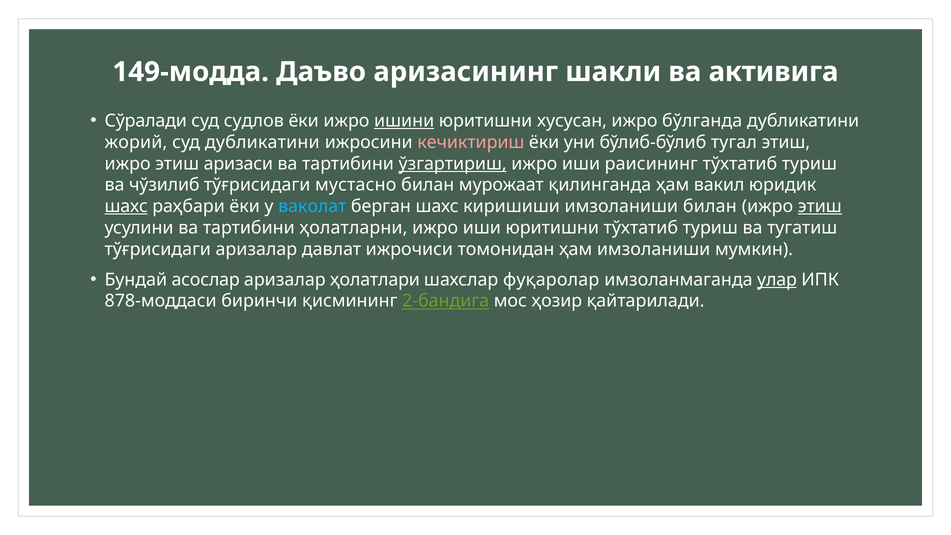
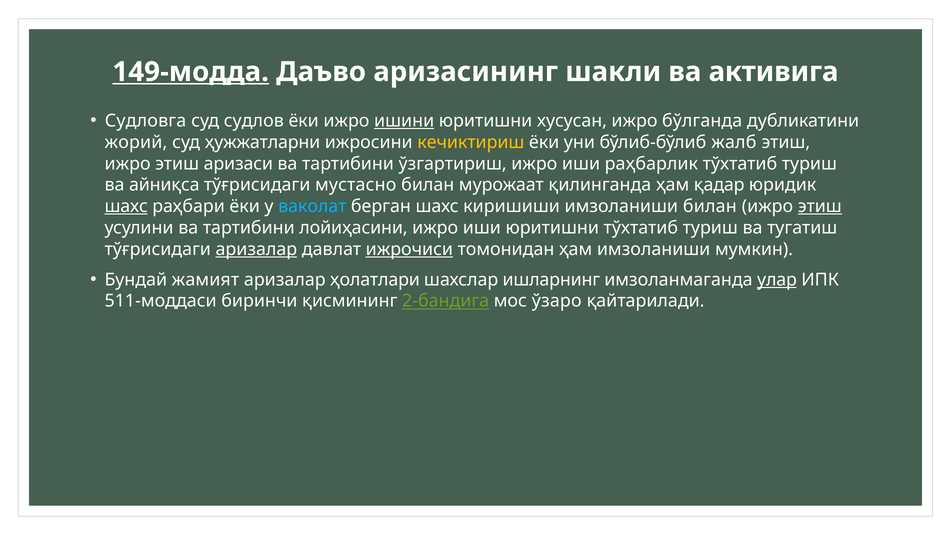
149-модда underline: none -> present (191, 72)
Сўралади: Сўралади -> Судловга (146, 121)
суд дубликатини: дубликатини -> ҳужжатларни (262, 142)
кечиктириш colour: pink -> yellow (471, 142)
тугал: тугал -> жалб (734, 142)
ўзгартириш underline: present -> none (453, 164)
раисининг: раисининг -> раҳбарлик (651, 164)
чўзилиб: чўзилиб -> айниқса (164, 185)
вакил: вакил -> қадар (719, 185)
ҳолатларни: ҳолатларни -> лойиҳасини (353, 228)
аризалар underline: none -> present (256, 249)
ижрочиси underline: none -> present (409, 249)
асослар: асослар -> жамият (205, 280)
фуқаролар: фуқаролар -> ишларнинг (551, 280)
878-моддаси: 878-моддаси -> 511-моддаси (161, 301)
ҳозир: ҳозир -> ўзаро (557, 301)
